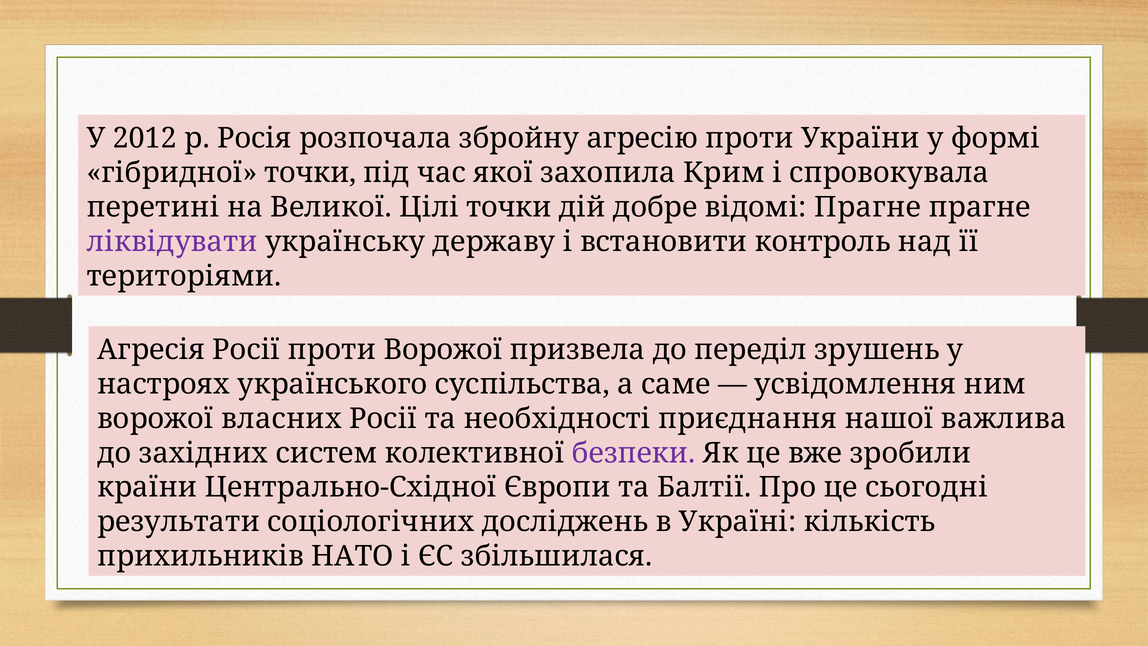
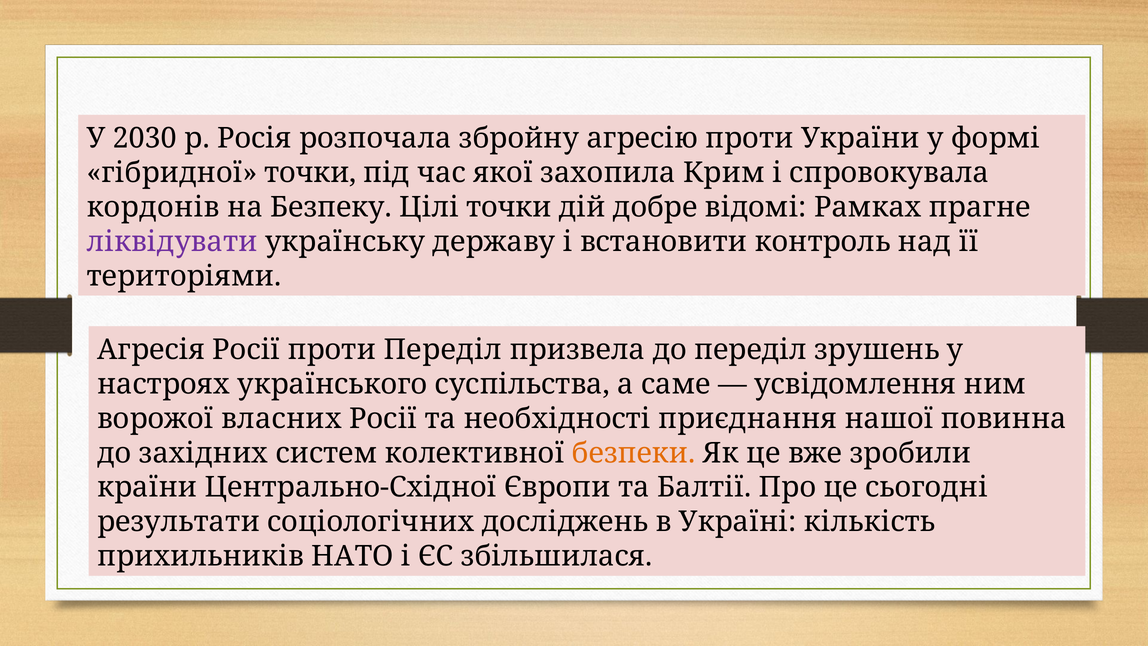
2012: 2012 -> 2030 (145, 138)
перетині: перетині -> кордонів (153, 207)
Великої: Великої -> Безпеку (331, 207)
відомі Прагне: Прагне -> Рамках (868, 207)
проти Ворожої: Ворожої -> Переділ (443, 350)
важлива: важлива -> повинна (1004, 418)
безпеки colour: purple -> orange (634, 453)
